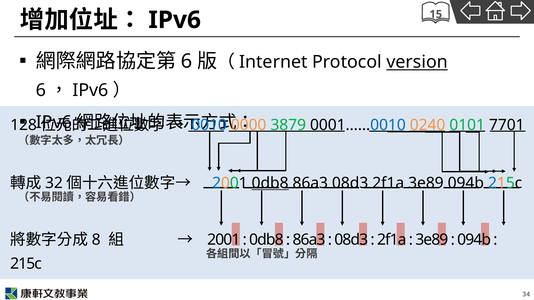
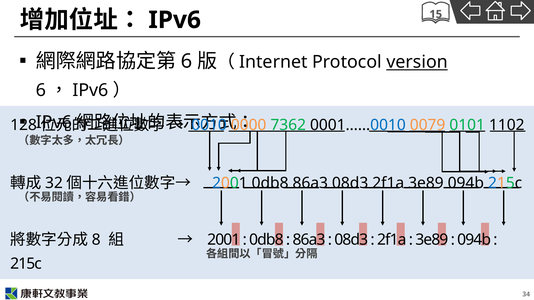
3879: 3879 -> 7362 (288, 125)
0240: 0240 -> 0079 (428, 125)
7701: 7701 -> 1102 (507, 125)
0db8 underline: present -> none (270, 183)
